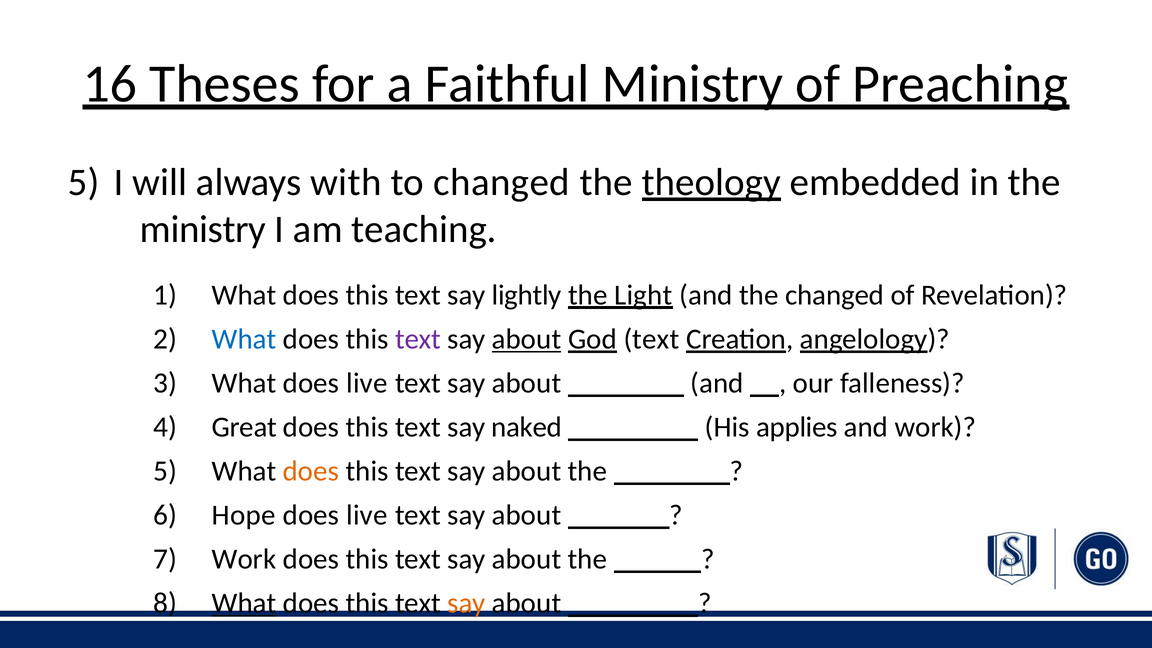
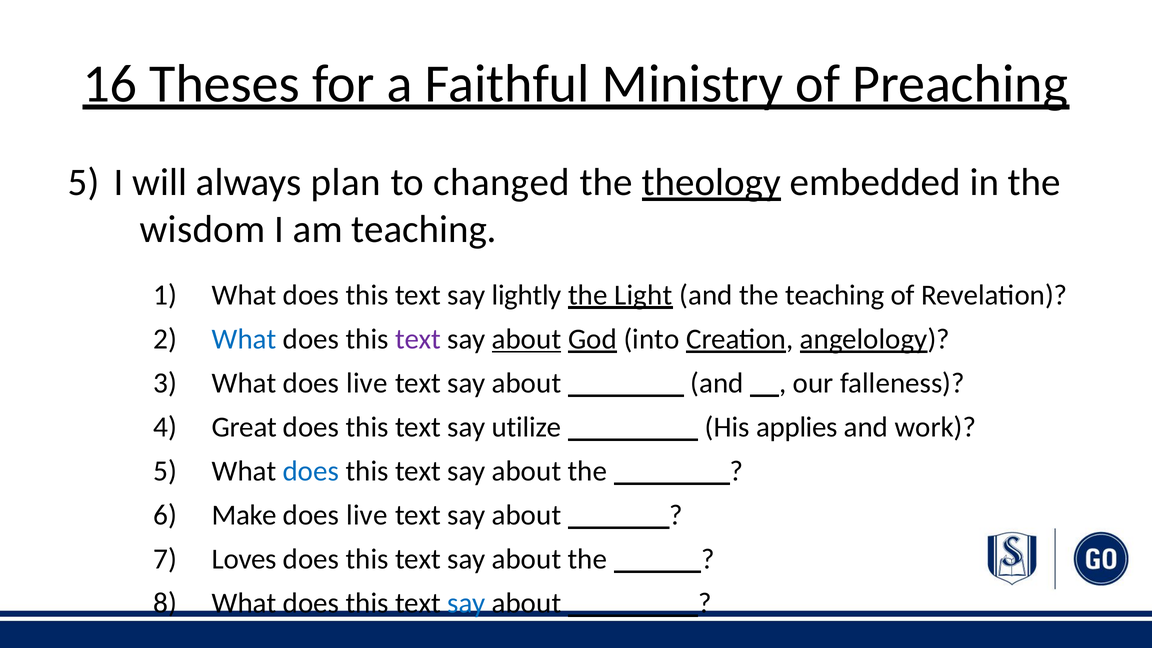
with: with -> plan (346, 182)
ministry: ministry -> wisdom (203, 229)
the changed: changed -> teaching (835, 295)
God text: text -> into (651, 339)
naked: naked -> utilize (527, 427)
does colour: orange -> blue (311, 471)
Hope: Hope -> Make (244, 515)
Work: Work -> Loves (244, 559)
What underline: present -> none (244, 603)
say colour: orange -> blue (466, 603)
